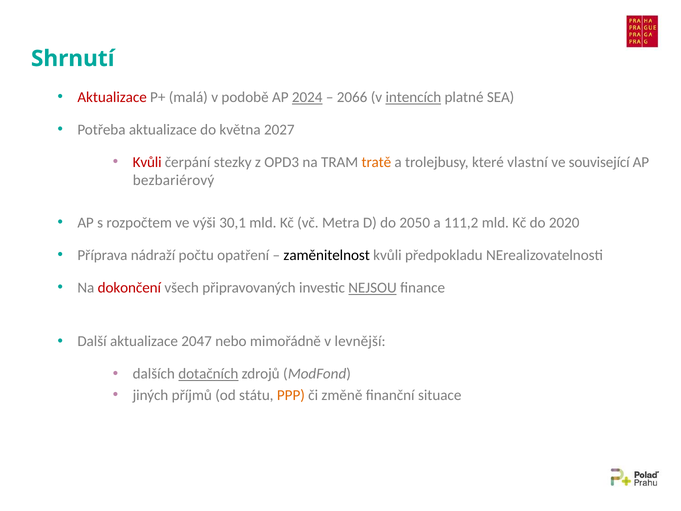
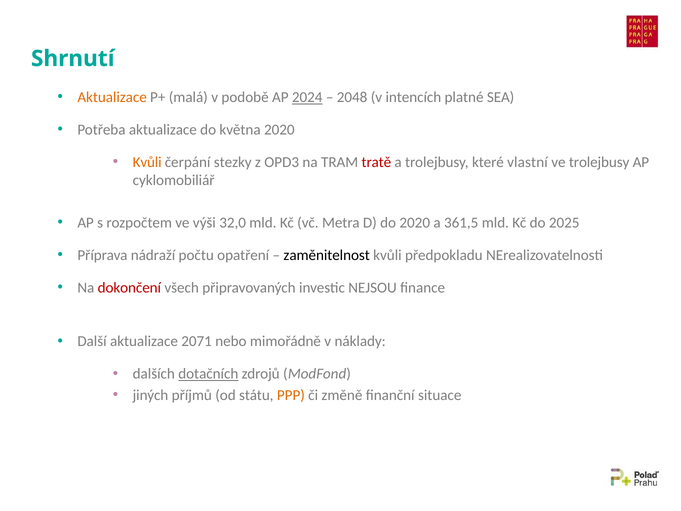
Aktualizace colour: red -> orange (112, 97)
2066: 2066 -> 2048 (352, 97)
intencích underline: present -> none (413, 97)
května 2027: 2027 -> 2020 (279, 130)
Kvůli colour: red -> orange (147, 162)
tratě colour: orange -> red (376, 162)
ve související: související -> trolejbusy (599, 162)
bezbariérový: bezbariérový -> cyklomobiliář (174, 180)
30,1: 30,1 -> 32,0 (233, 223)
do 2050: 2050 -> 2020 (415, 223)
111,2: 111,2 -> 361,5 (461, 223)
2020: 2020 -> 2025 (564, 223)
NEJSOU underline: present -> none (372, 288)
2047: 2047 -> 2071 (197, 341)
levnější: levnější -> náklady (360, 341)
